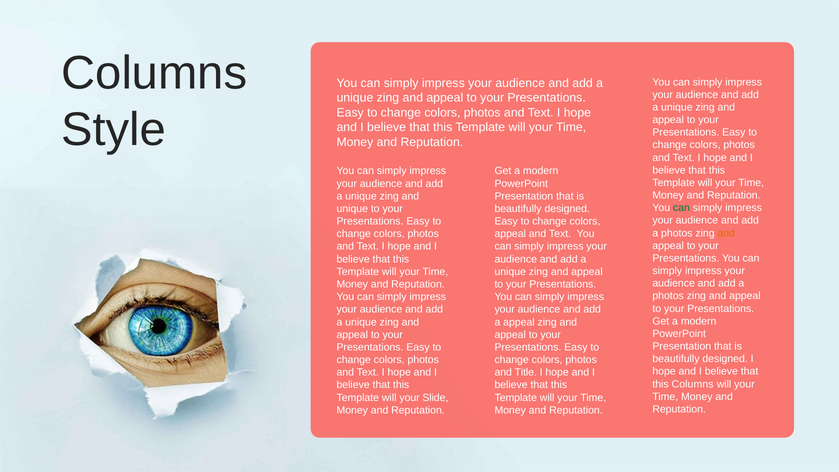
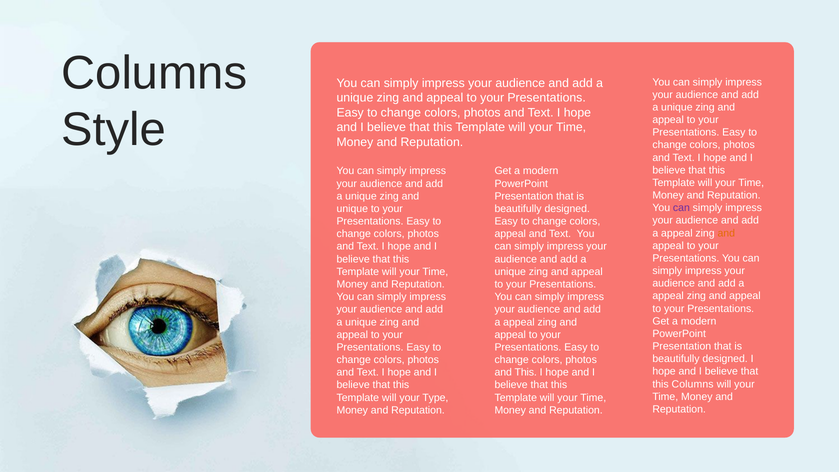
can colour: green -> purple (681, 208)
photos: photos -> appeal (677, 233)
photos: photos -> appeal (668, 296)
and Title: Title -> This (526, 372)
Slide: Slide -> Type (435, 398)
